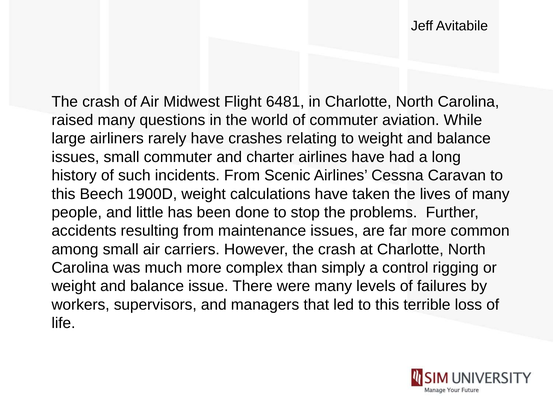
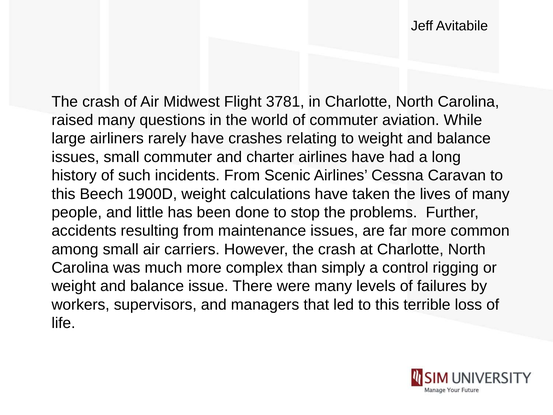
6481: 6481 -> 3781 (285, 102)
